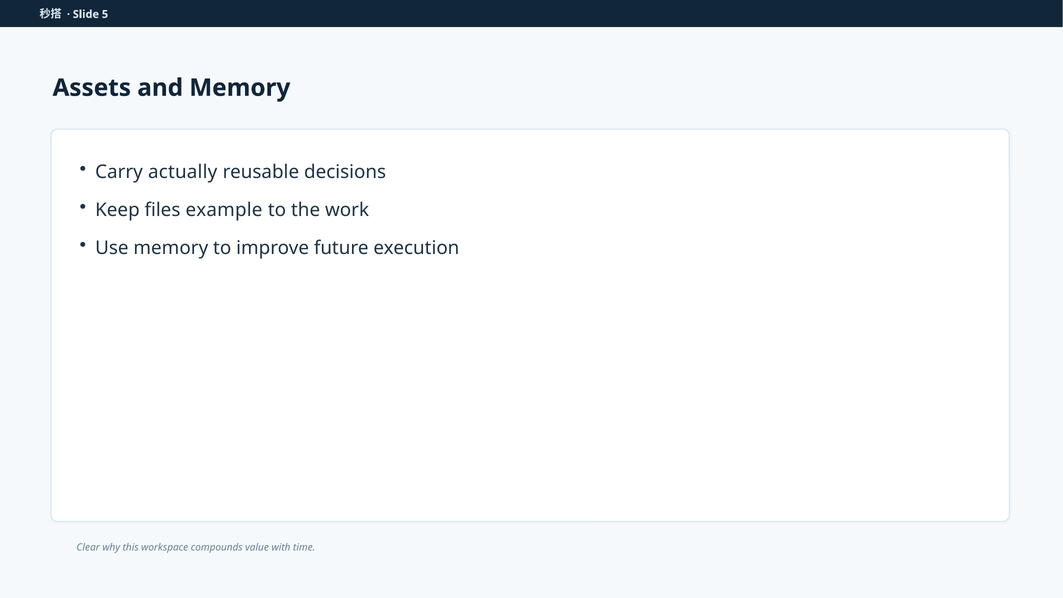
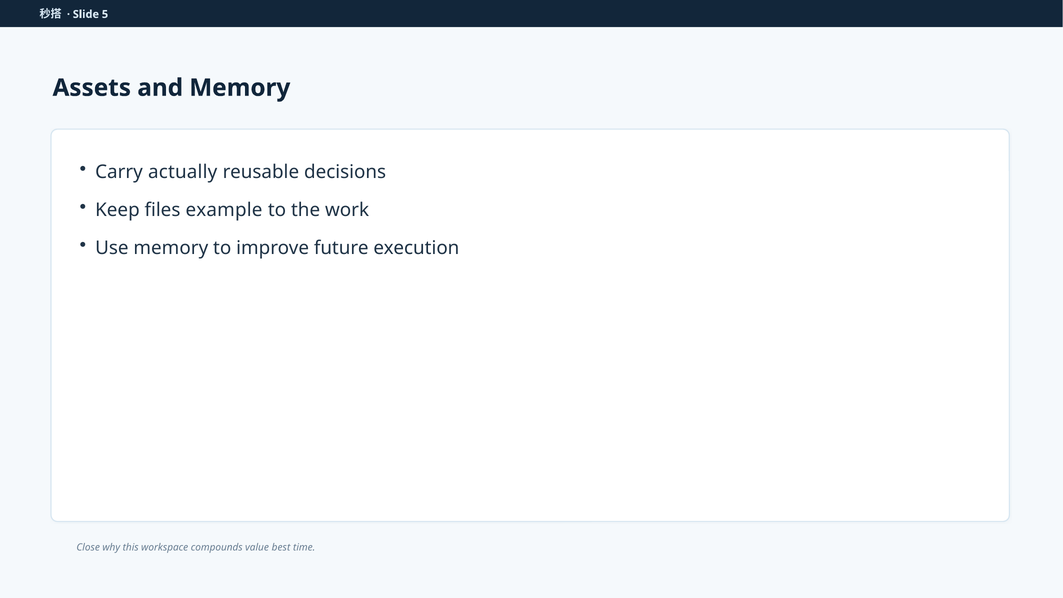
Clear: Clear -> Close (88, 548)
with: with -> best (281, 548)
